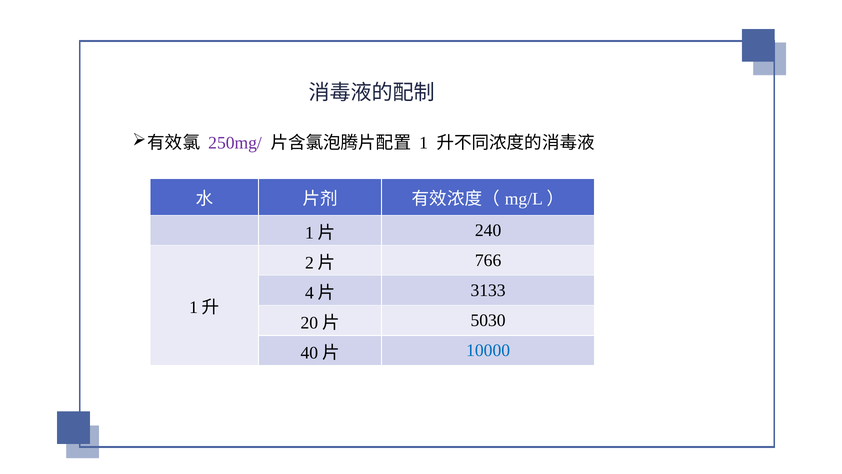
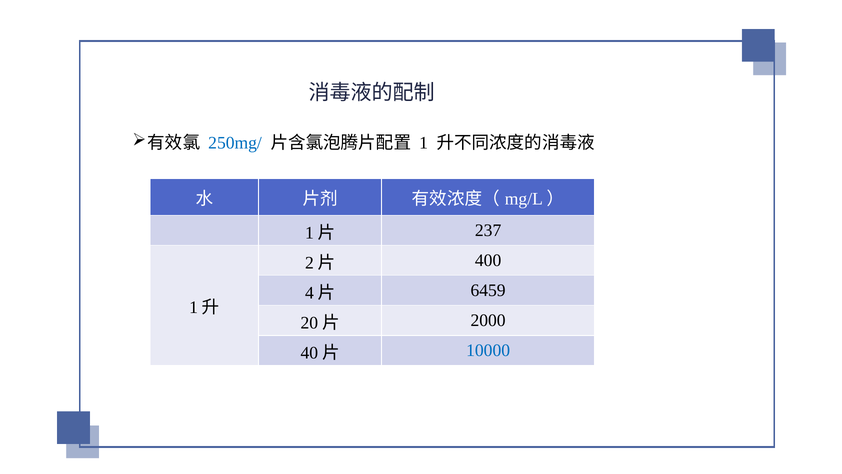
250mg/ colour: purple -> blue (235, 143)
240: 240 -> 237 (488, 230)
766: 766 -> 400 (488, 260)
3133: 3133 -> 6459 (488, 290)
5030: 5030 -> 2000 (488, 320)
